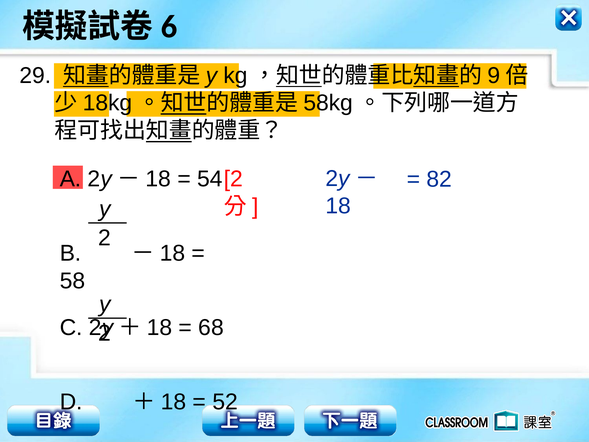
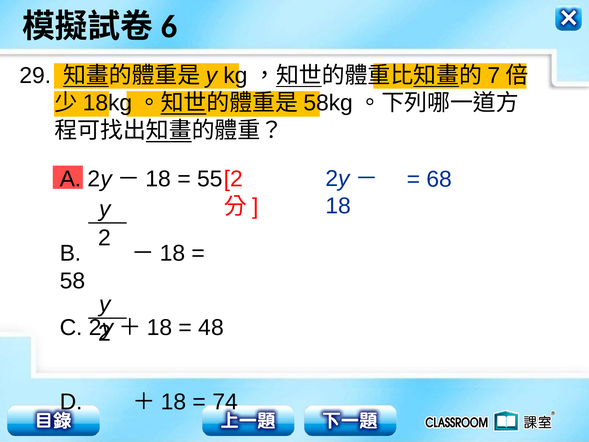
9: 9 -> 7 (494, 75)
54: 54 -> 55 (210, 179)
82: 82 -> 68 (439, 179)
68: 68 -> 48 (211, 328)
52: 52 -> 74 (225, 402)
